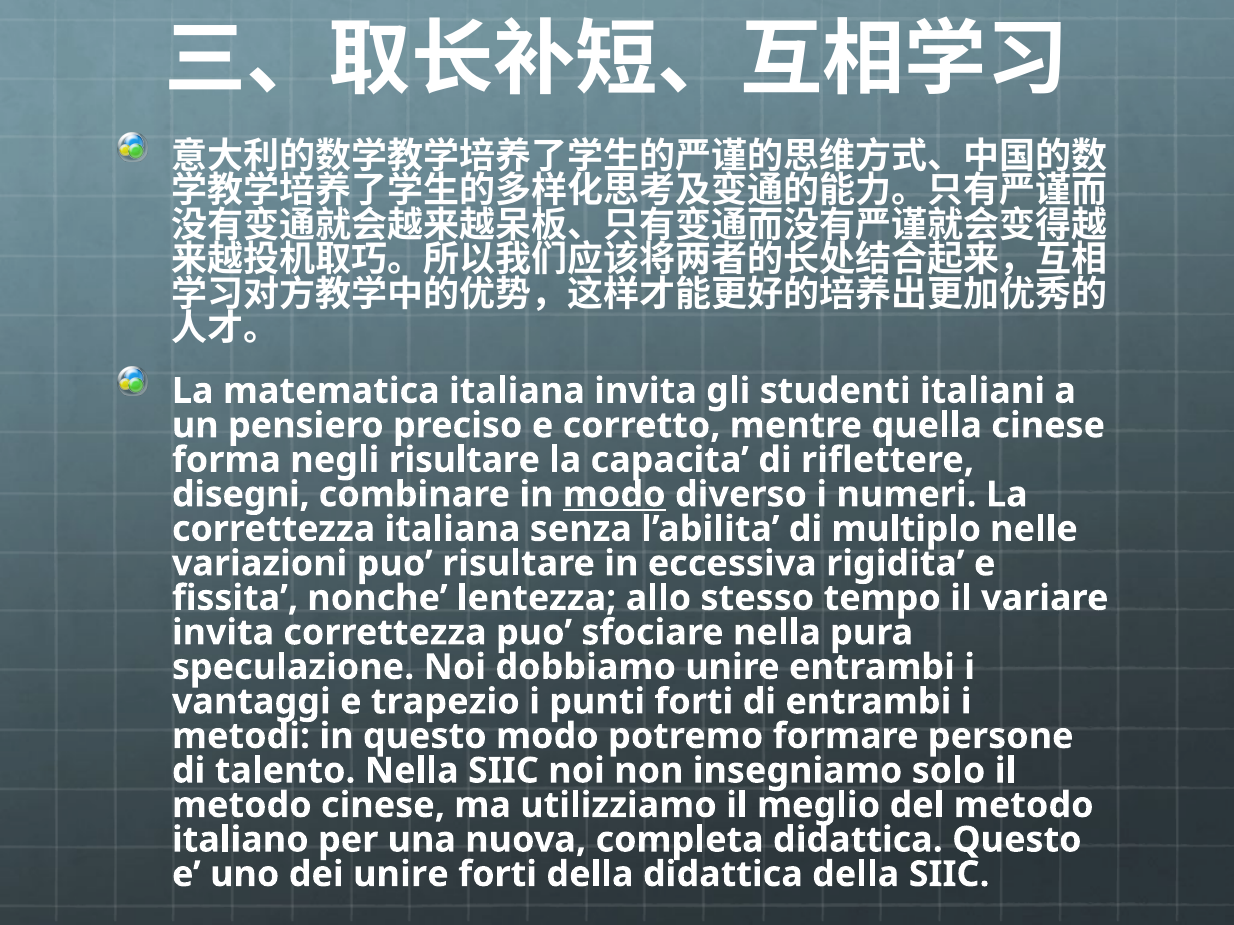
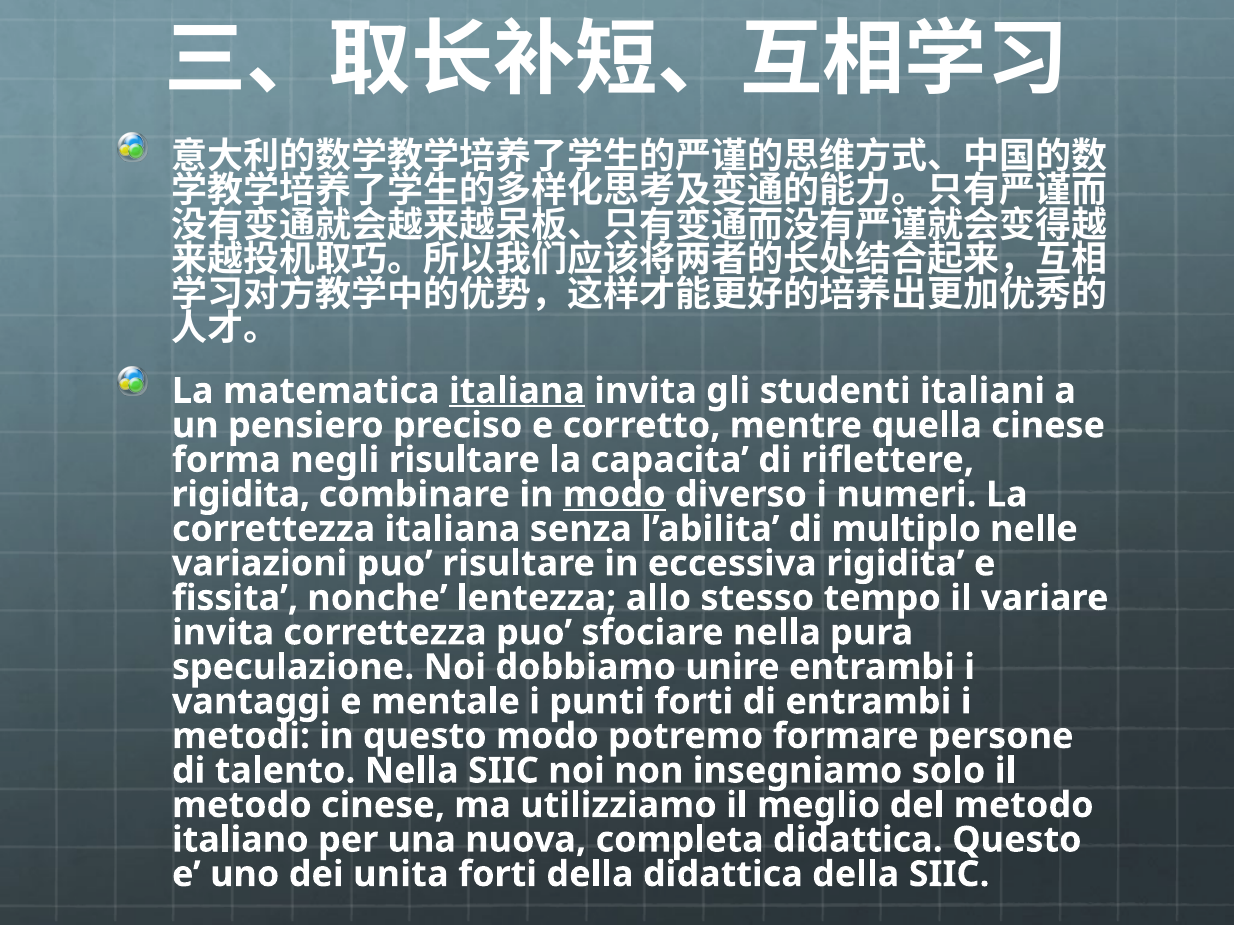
italiana underline: none -> present (517, 391)
disegni: disegni -> rigidita (241, 495)
trapezio: trapezio -> mentale (445, 702)
dei unire: unire -> unita (401, 875)
